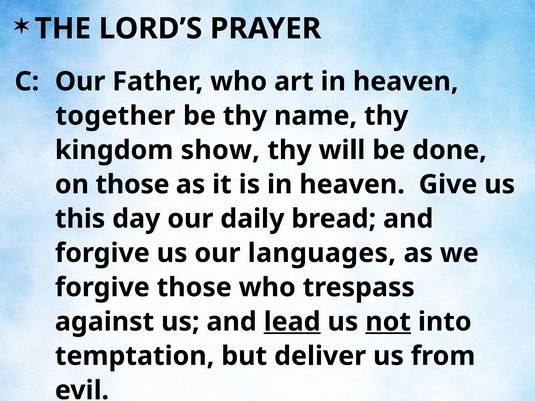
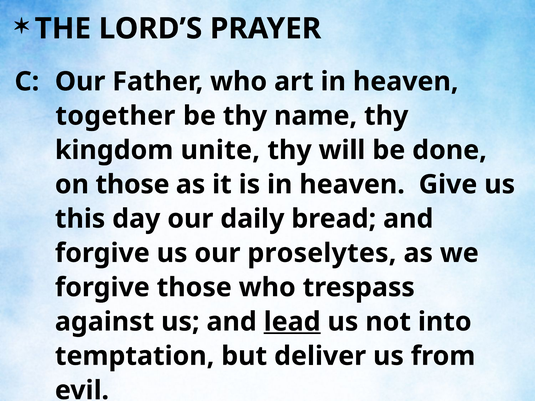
show: show -> unite (220, 150)
languages: languages -> proselytes (322, 253)
not underline: present -> none (388, 322)
